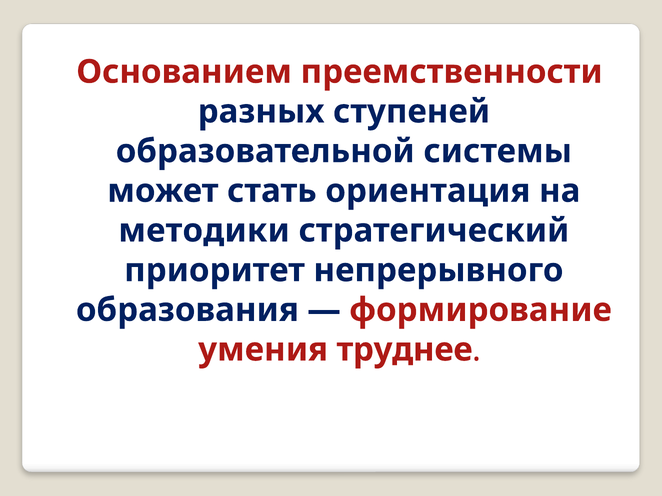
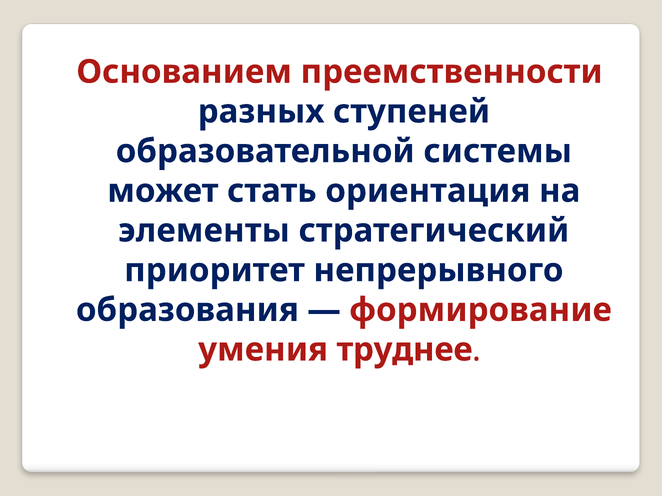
методики: методики -> элементы (204, 231)
